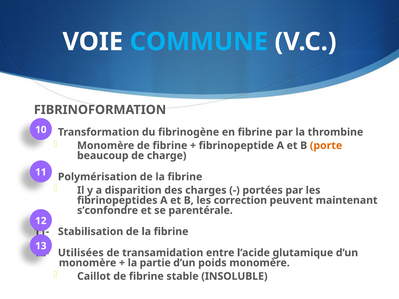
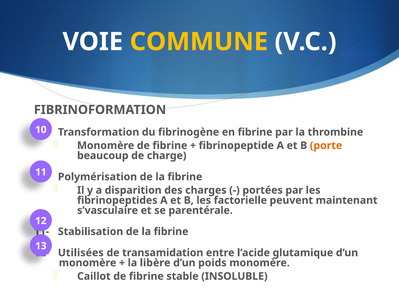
COMMUNE colour: light blue -> yellow (199, 42)
correction: correction -> factorielle (240, 200)
s’confondre: s’confondre -> s’vasculaire (108, 211)
partie: partie -> libère (155, 263)
